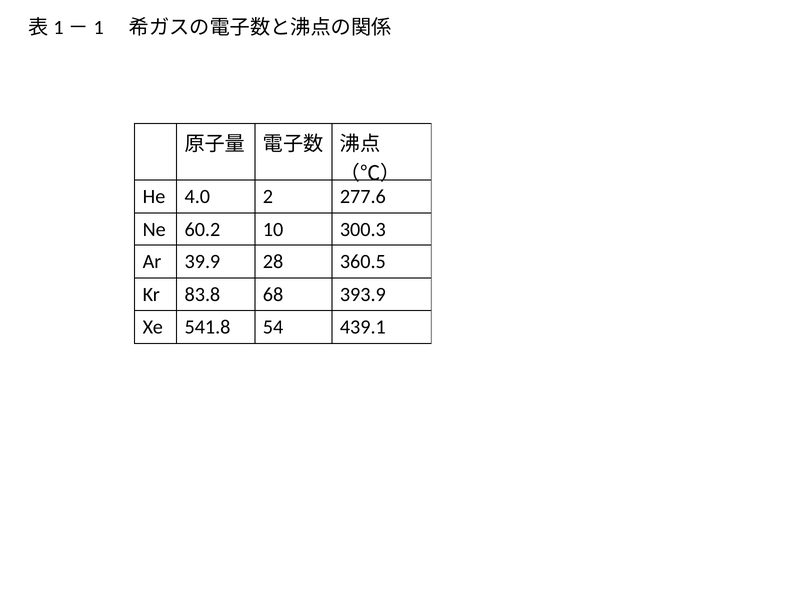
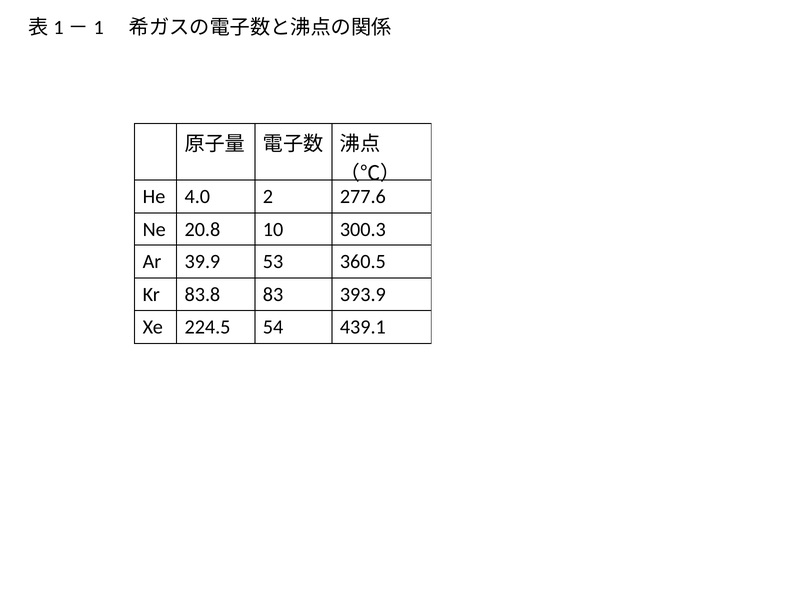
60.2: 60.2 -> 20.8 (202, 229)
28: 28 -> 53 (273, 262)
68: 68 -> 83 (273, 295)
541.8: 541.8 -> 224.5 (208, 327)
